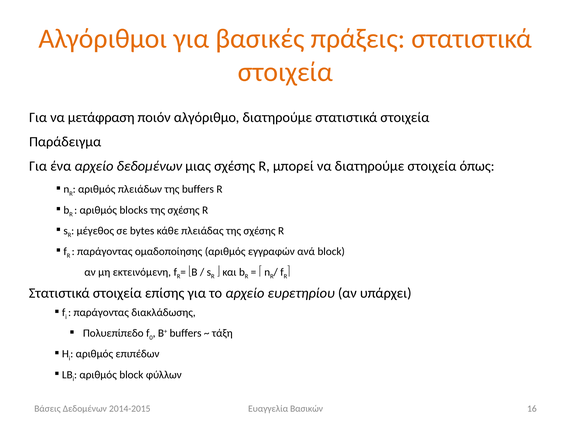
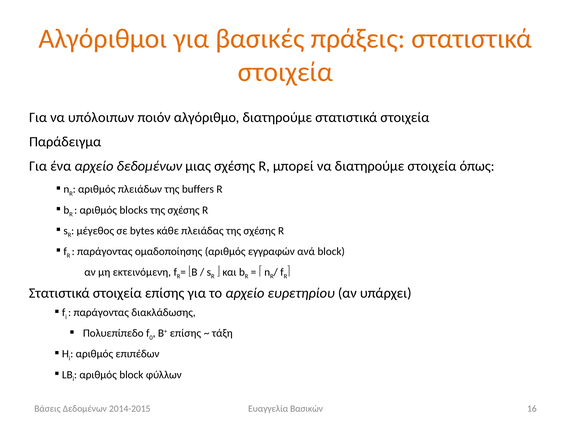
μετάφραση: μετάφραση -> υπόλοιπων (101, 118)
Β+ buffers: buffers -> επίσης (185, 333)
